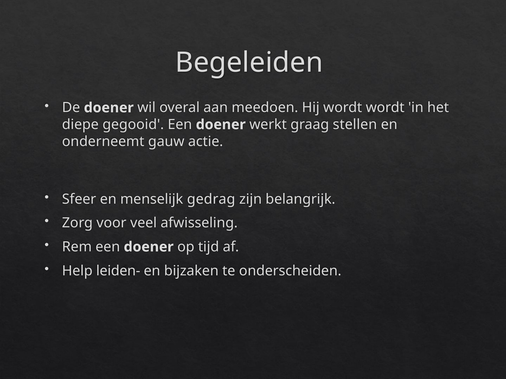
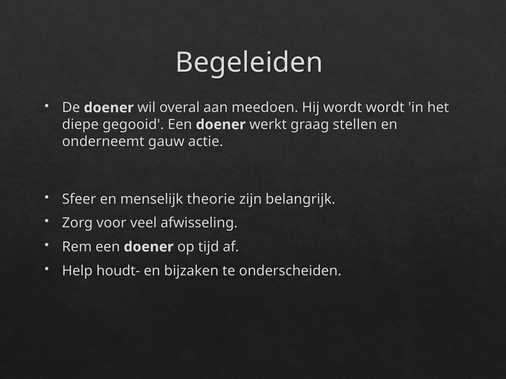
gedrag: gedrag -> theorie (211, 199)
leiden-: leiden- -> houdt- (118, 271)
